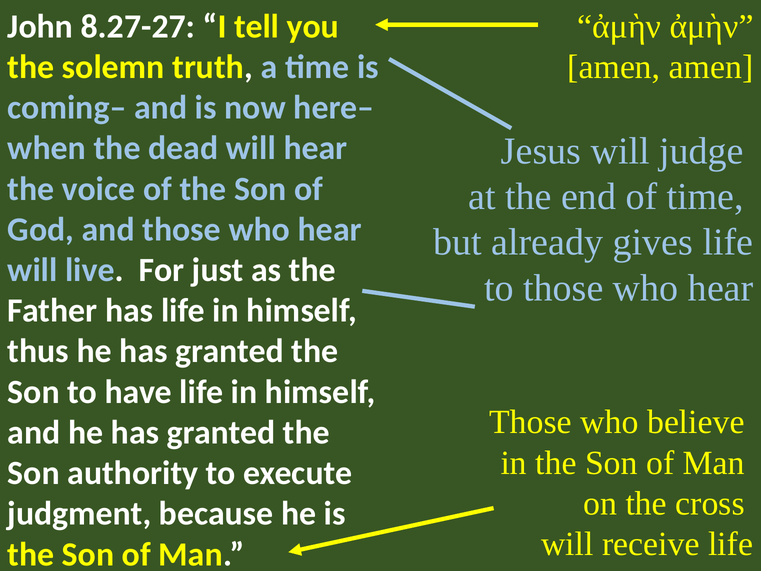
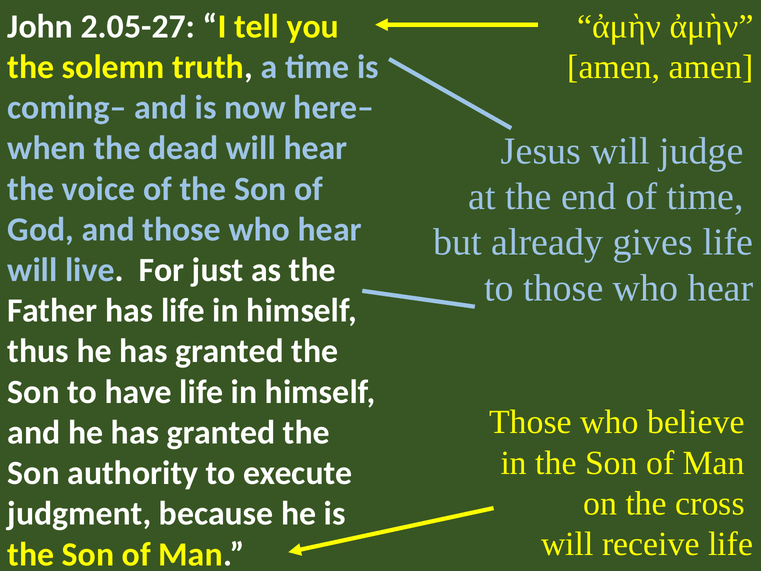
8.27-27: 8.27-27 -> 2.05-27 (138, 26)
